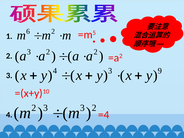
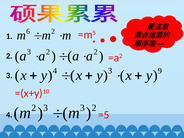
=4: =4 -> =5 (104, 115)
